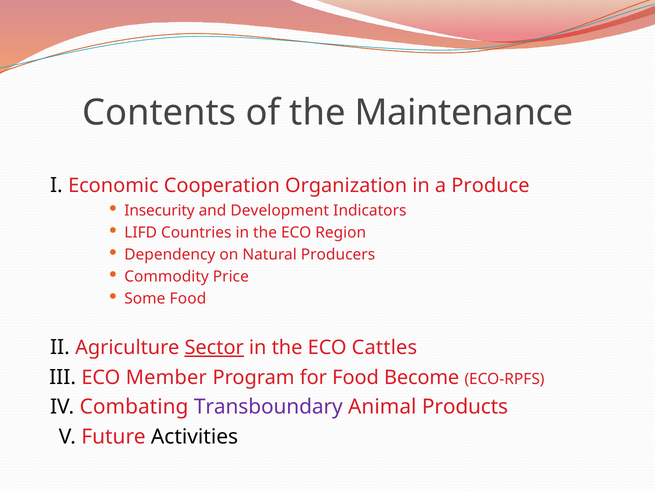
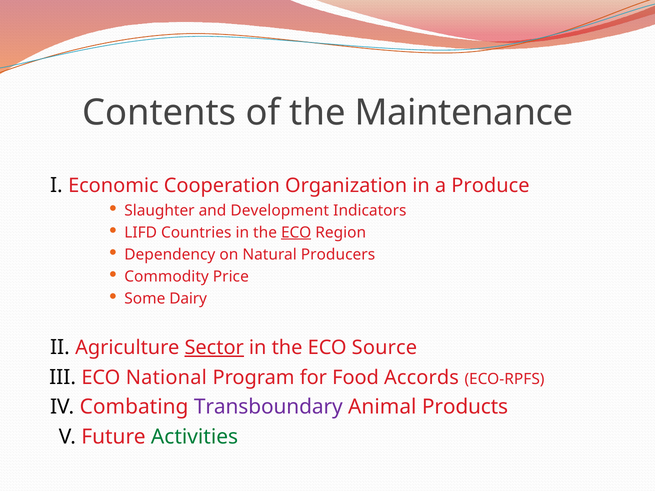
Insecurity: Insecurity -> Slaughter (159, 211)
ECO underline: none -> present (296, 233)
Some Food: Food -> Dairy (188, 299)
Cattles: Cattles -> Source (384, 348)
Member: Member -> National (166, 378)
Become: Become -> Accords (421, 378)
Activities colour: black -> green (195, 437)
